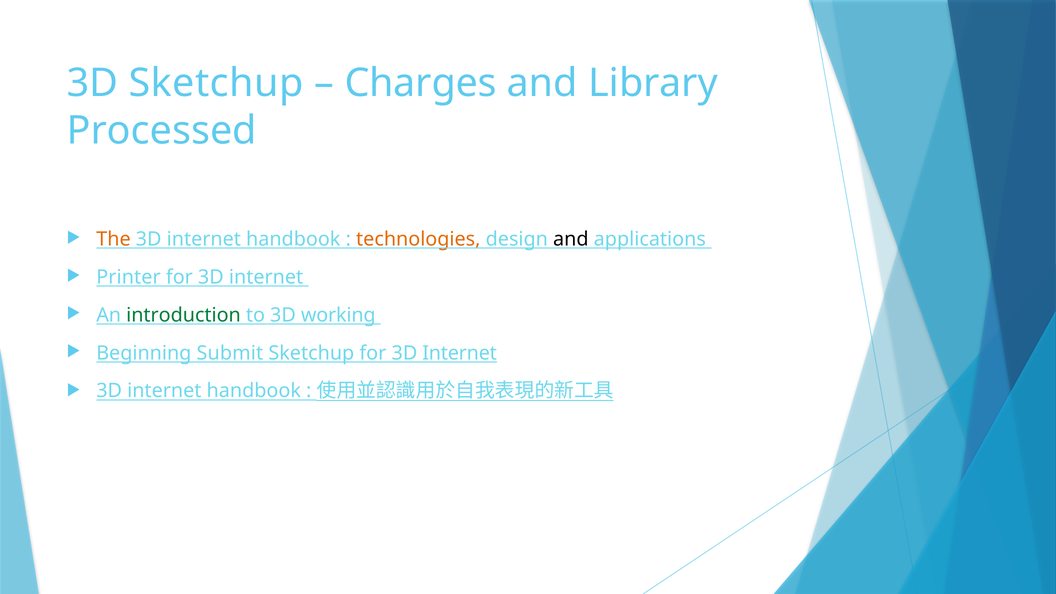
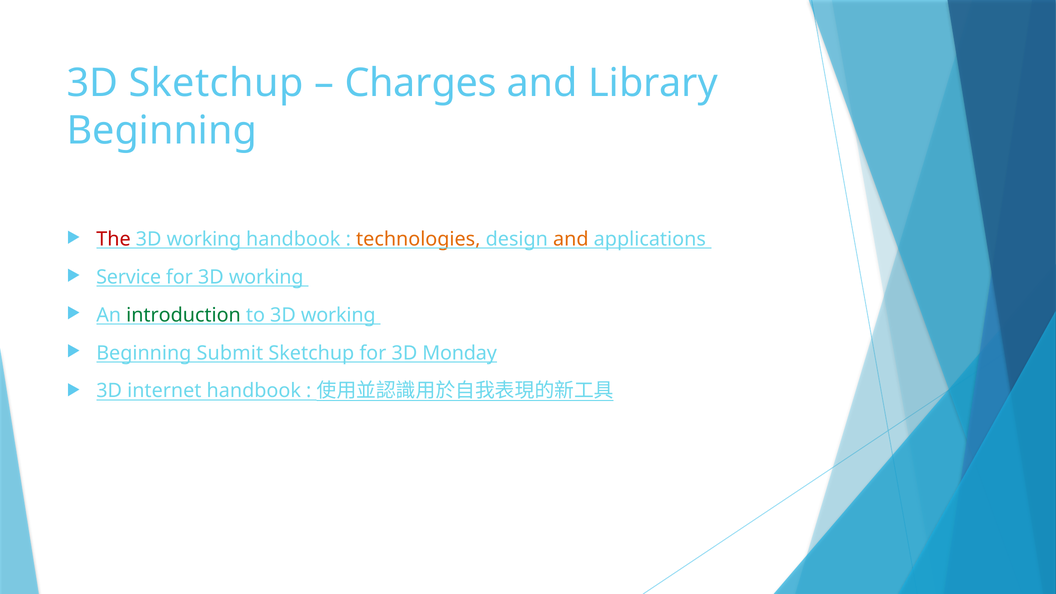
Processed: Processed -> Beginning (162, 131)
The colour: orange -> red (113, 239)
internet: internet -> working (204, 239)
and colour: black -> orange (571, 239)
Printer: Printer -> Service (129, 277)
internet: internet -> working (266, 277)
Sketchup for 3D Internet: Internet -> Monday (460, 353)
